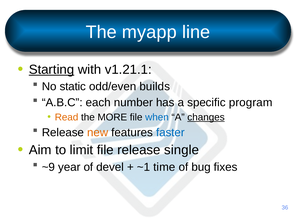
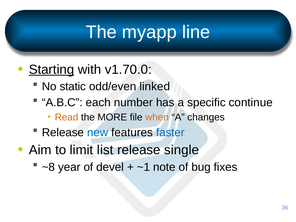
v1.21.1: v1.21.1 -> v1.70.0 (128, 70)
builds: builds -> linked (155, 86)
program: program -> continue (251, 103)
when colour: blue -> orange (157, 117)
changes underline: present -> none (206, 117)
new colour: orange -> blue (98, 132)
limit file: file -> list (105, 150)
~9: ~9 -> ~8 (48, 167)
time: time -> note (164, 167)
